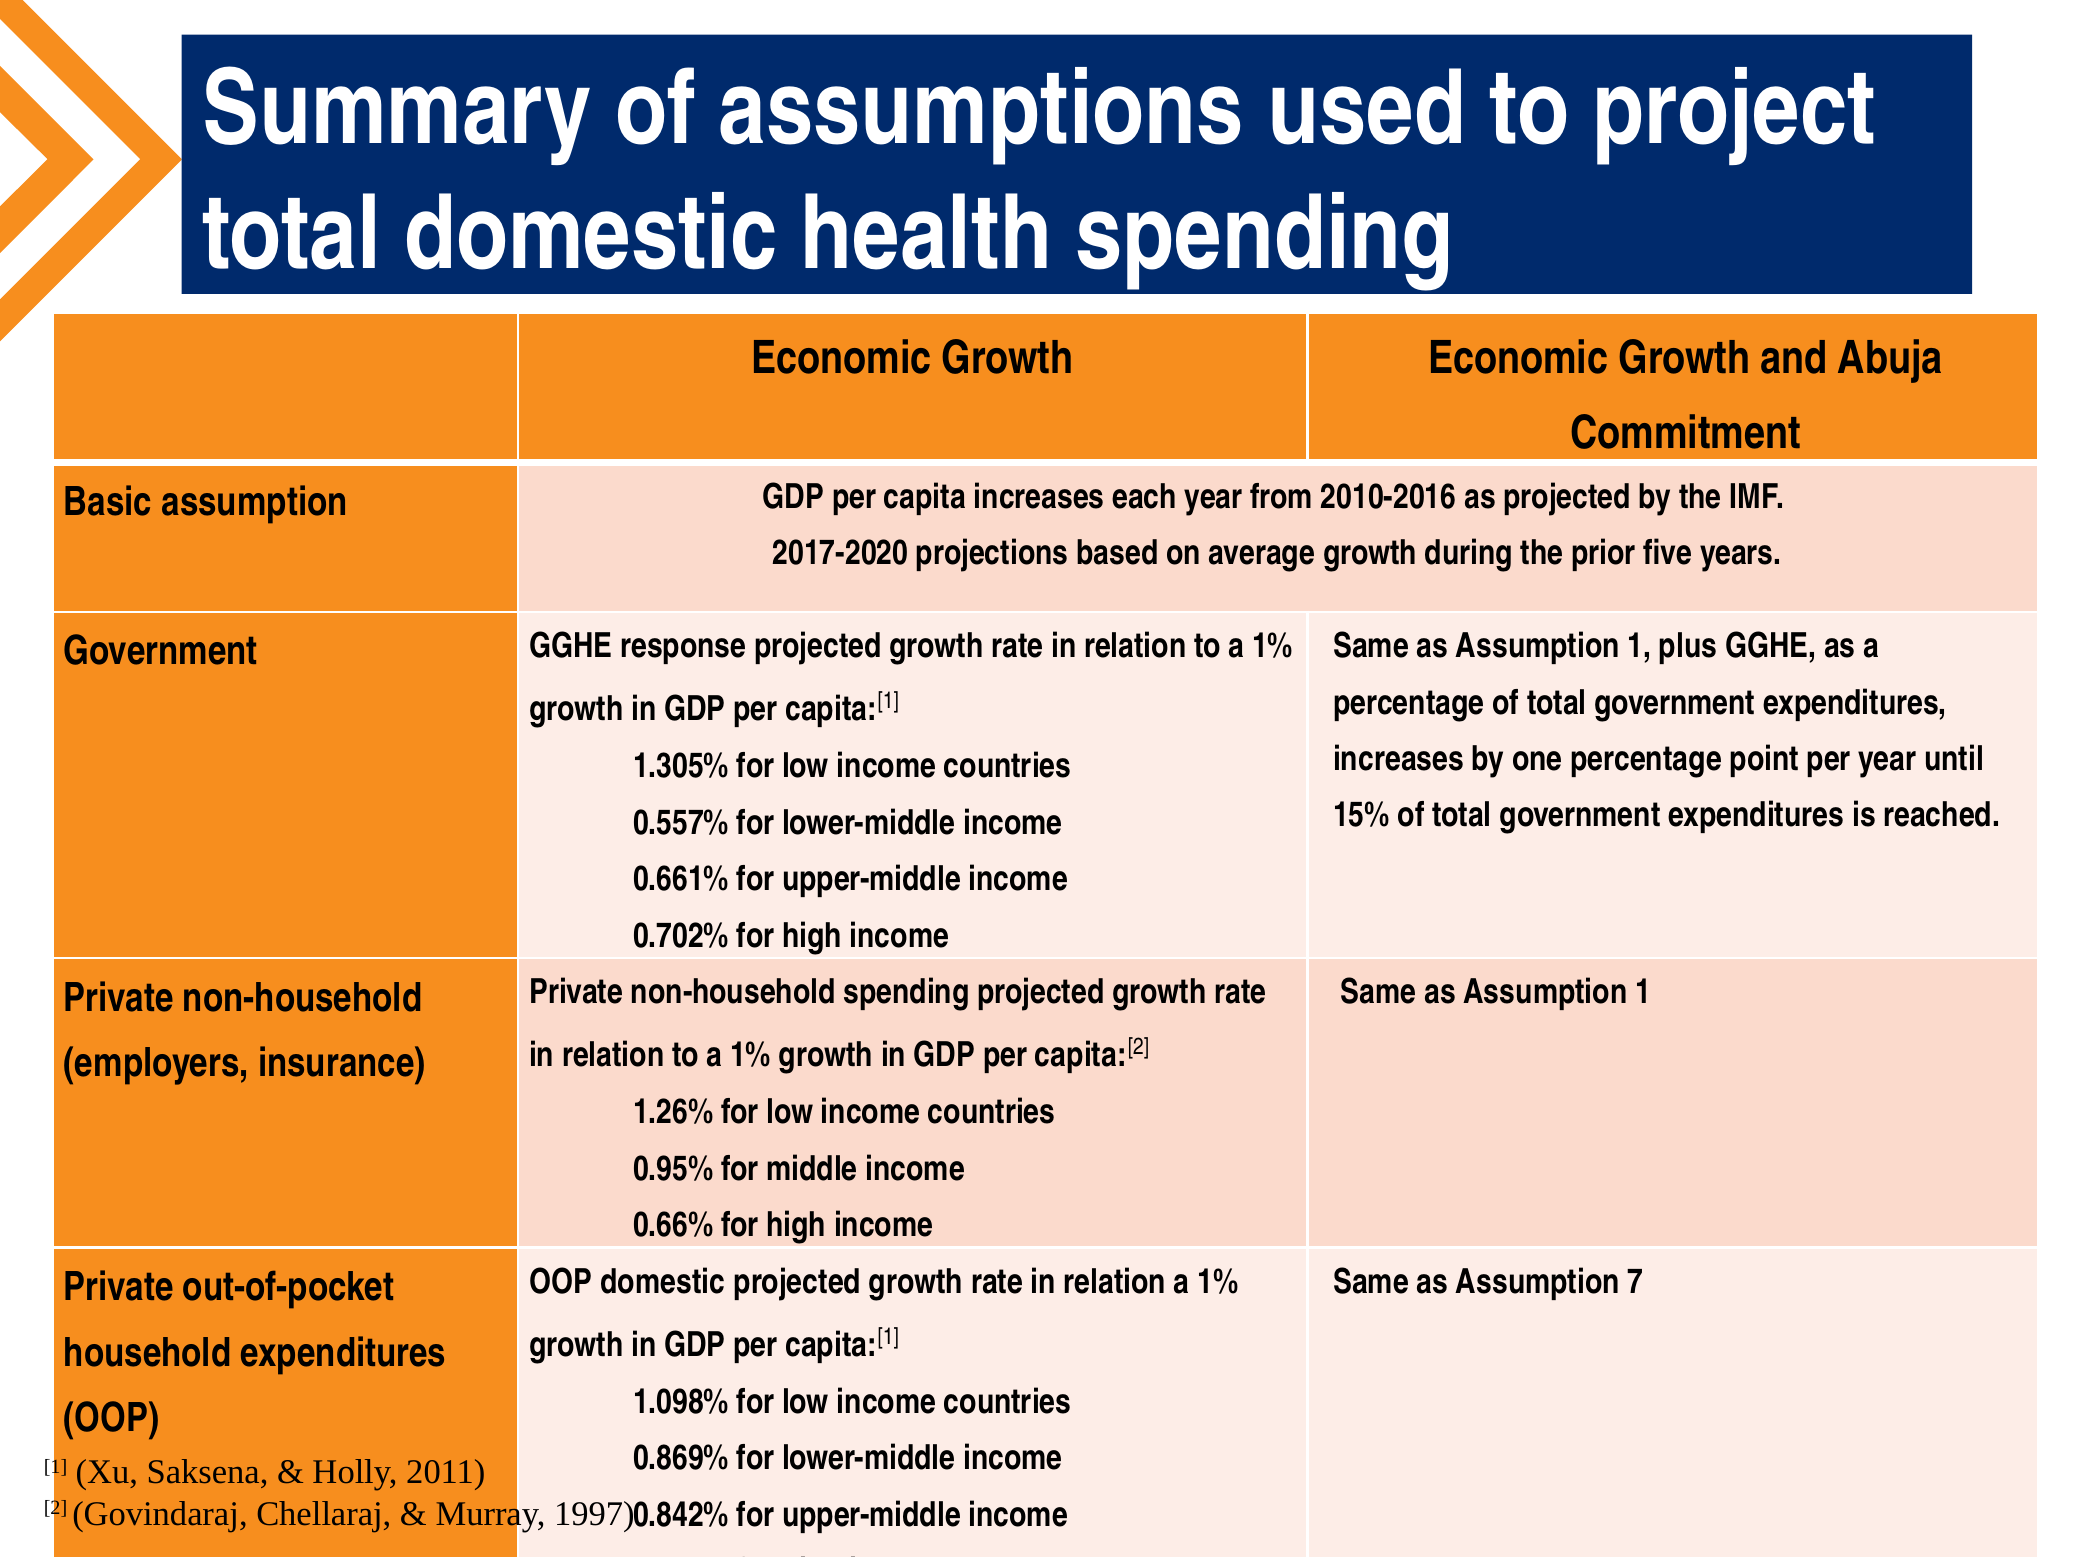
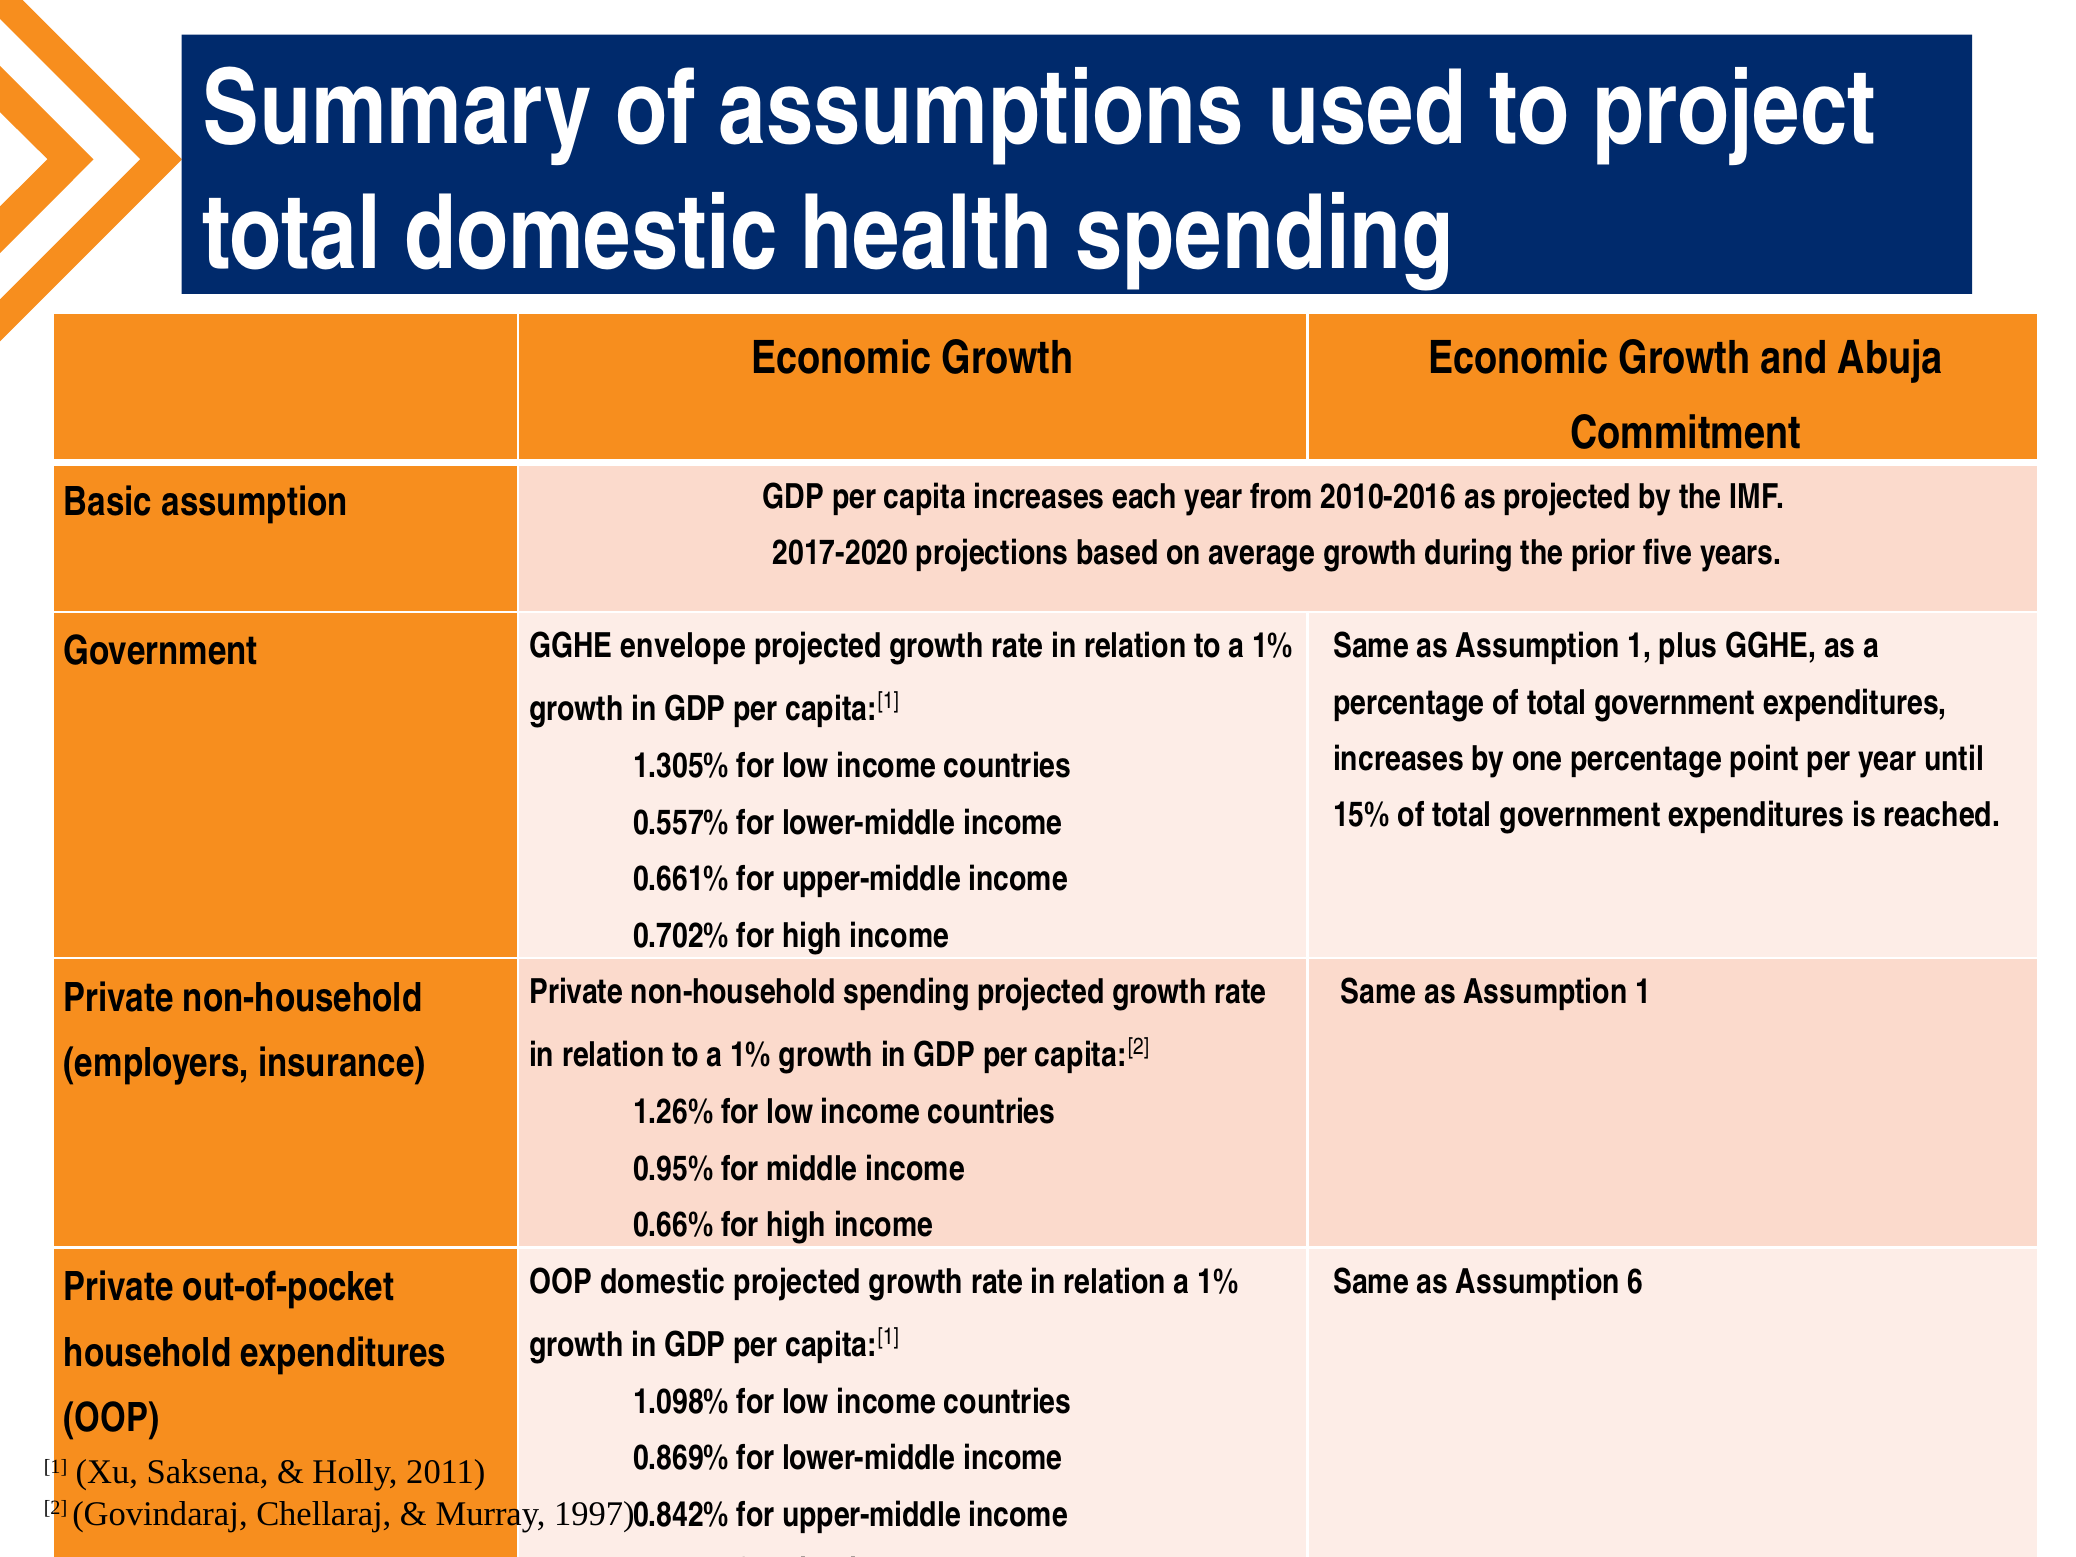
response: response -> envelope (683, 646)
7: 7 -> 6 (1635, 1282)
